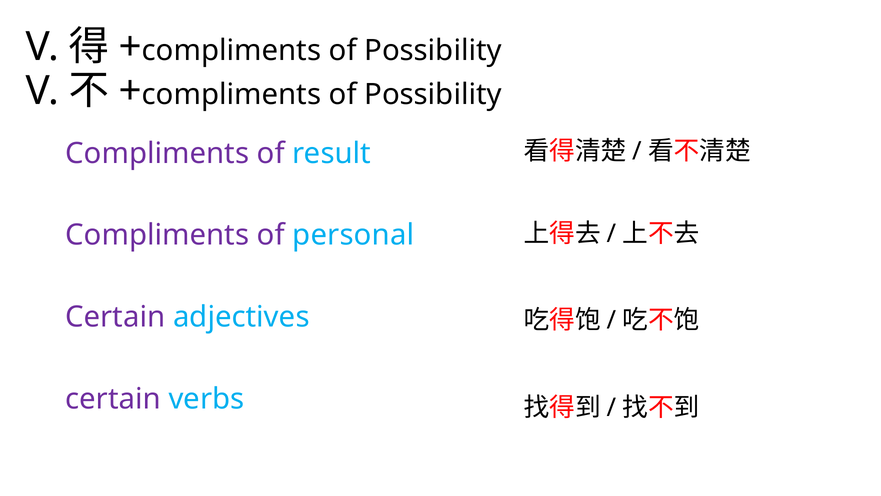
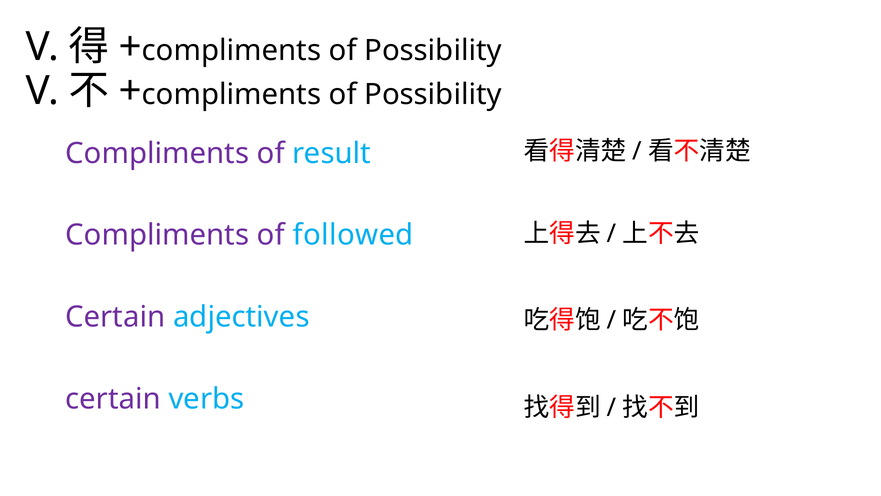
personal: personal -> followed (353, 235)
